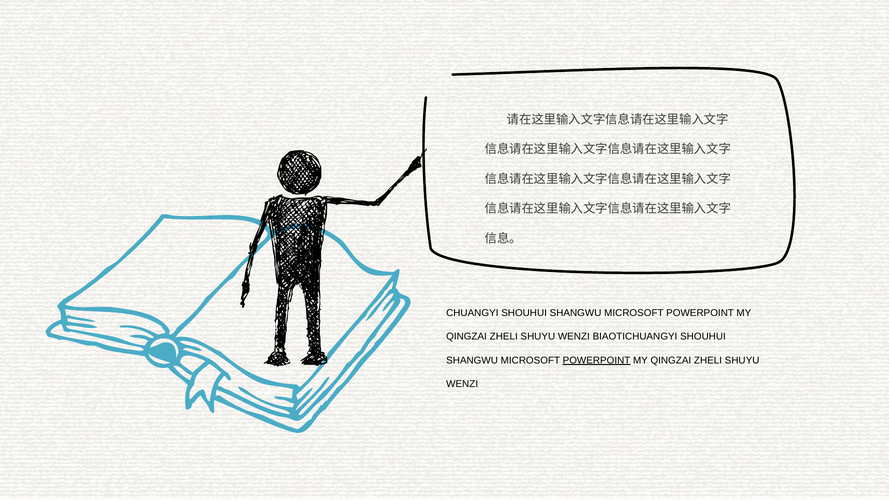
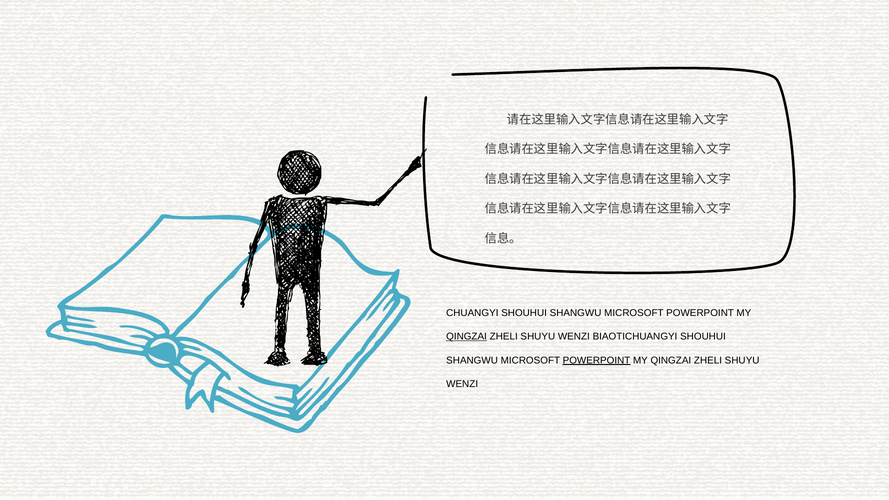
QINGZAI underline: none -> present (467, 337)
